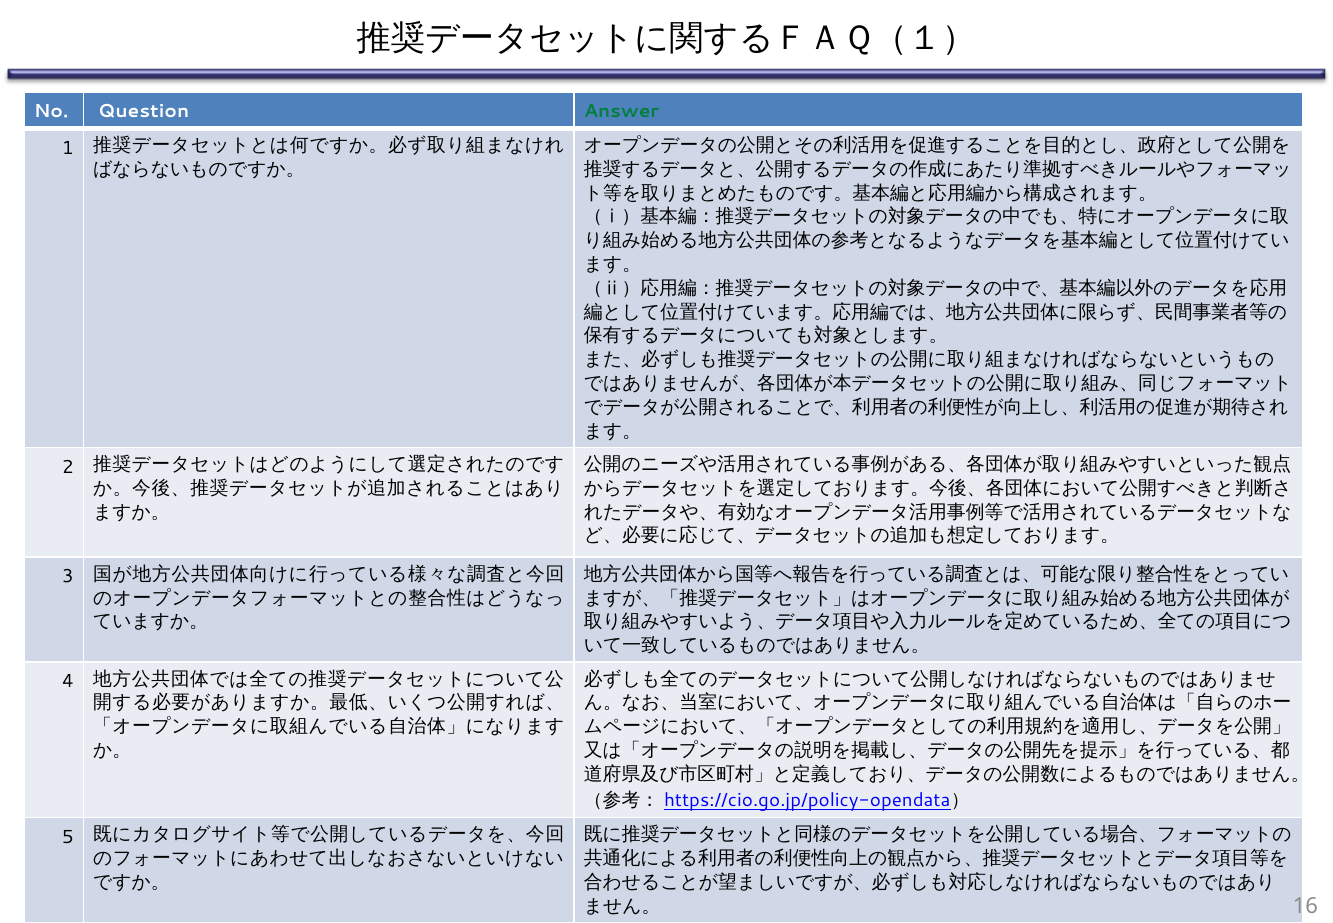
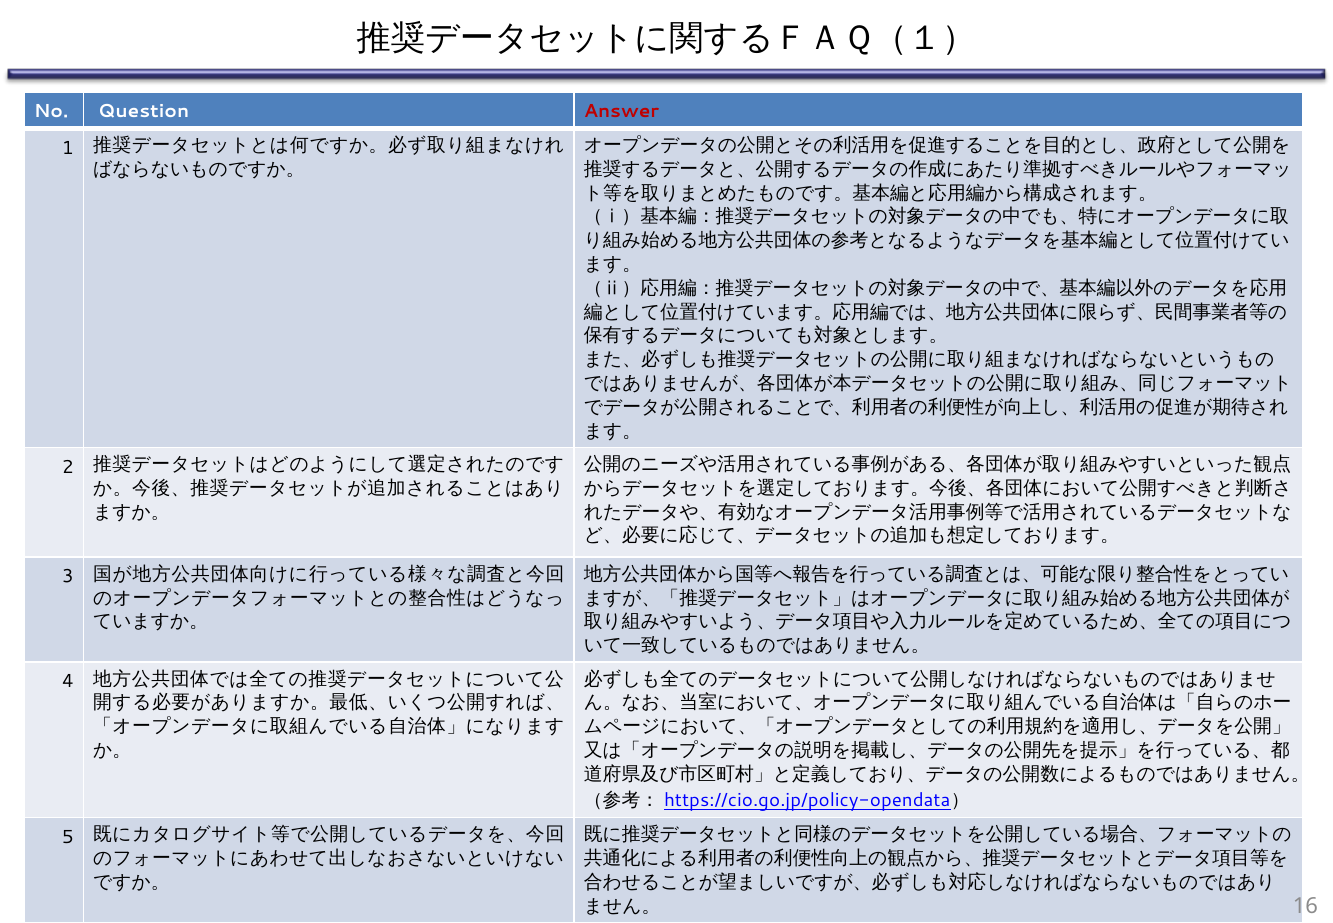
Answer colour: green -> red (621, 111)
